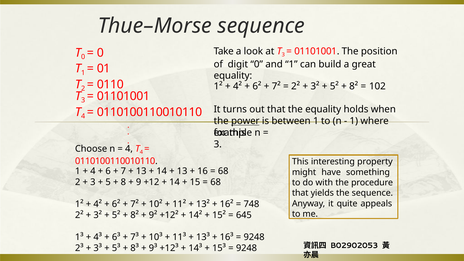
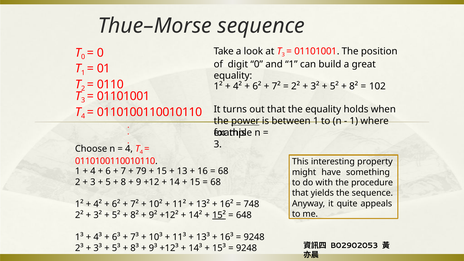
13: 13 -> 79 (141, 171)
14: 14 -> 15 (162, 171)
15² underline: none -> present (219, 215)
645: 645 -> 648 (244, 215)
